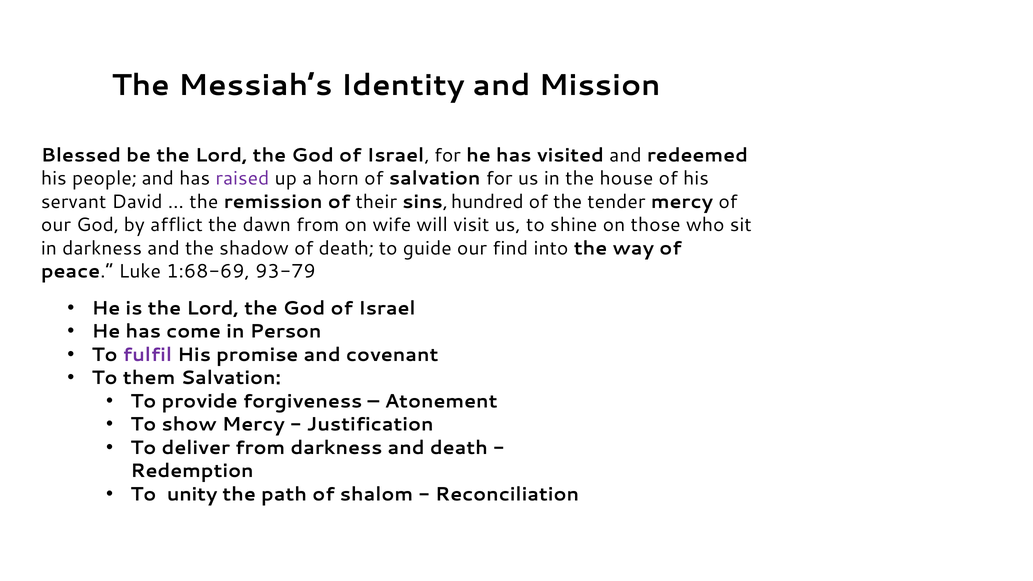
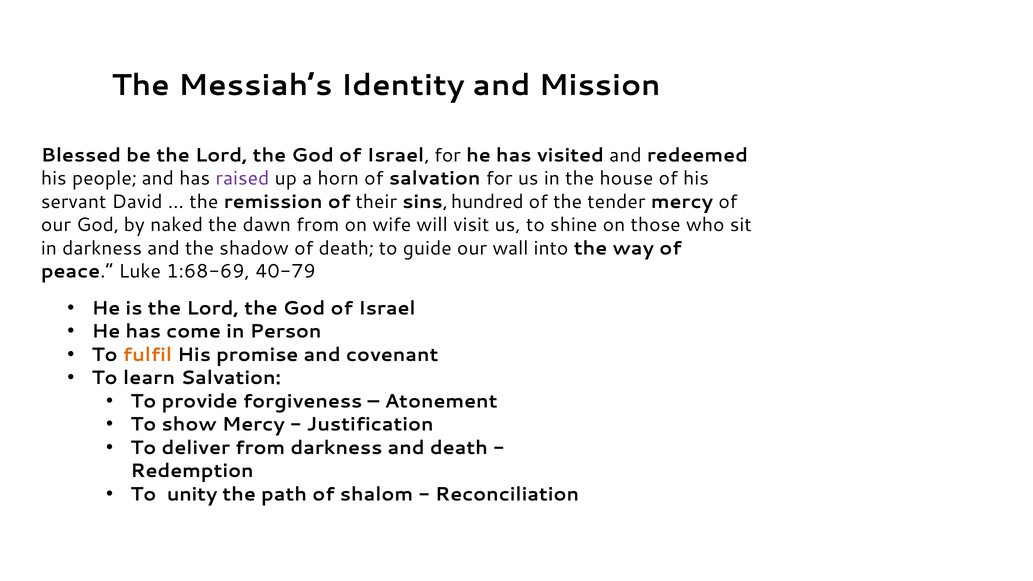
afflict: afflict -> naked (177, 225)
find: find -> wall (510, 248)
93-79: 93-79 -> 40-79 (285, 271)
fulfil colour: purple -> orange (147, 355)
them: them -> learn (149, 378)
